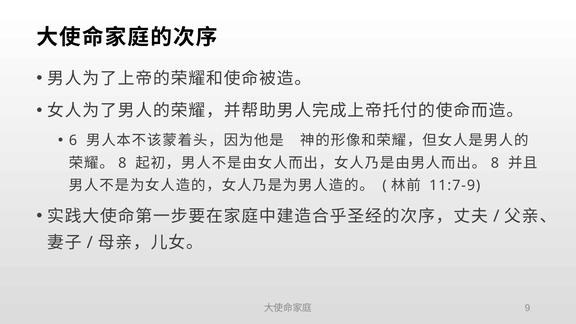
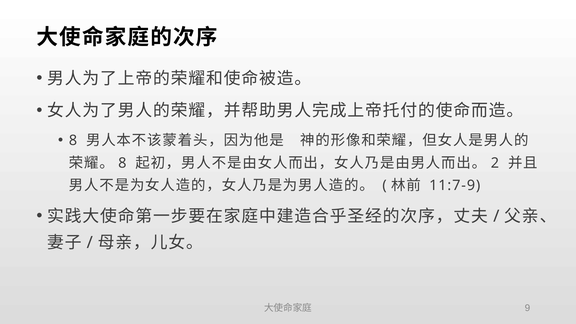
6: 6 -> 8 (73, 140)
8: 8 -> 2 (495, 163)
